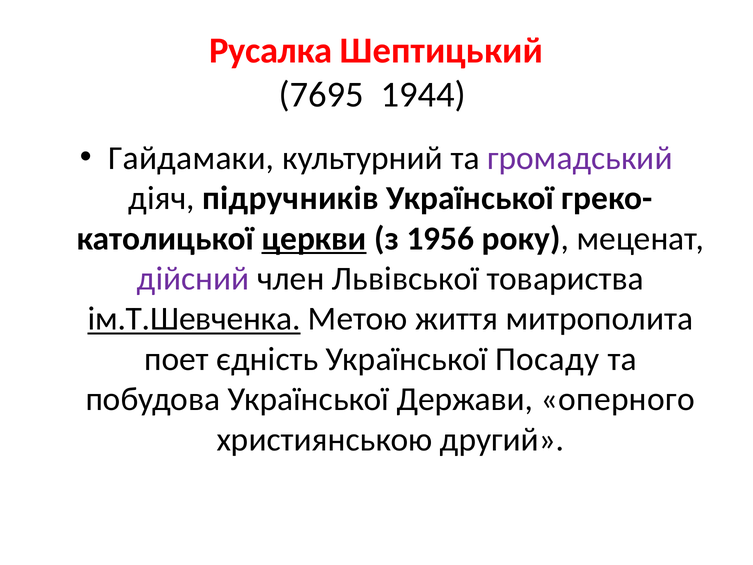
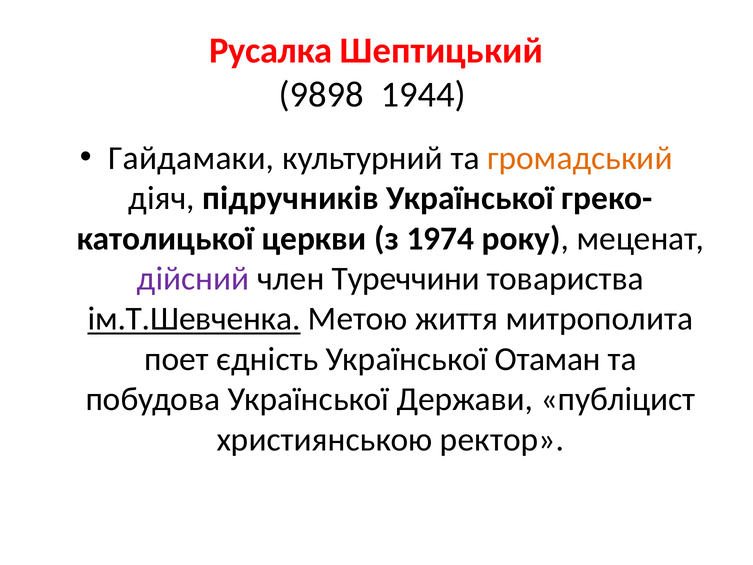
7695: 7695 -> 9898 (321, 95)
громадський colour: purple -> orange (580, 158)
церкви underline: present -> none (314, 238)
1956: 1956 -> 1974 (440, 238)
Львівської: Львівської -> Туреччини (406, 279)
Посаду: Посаду -> Отаман (548, 359)
оперного: оперного -> публіцист (618, 399)
другий: другий -> ректор (502, 439)
